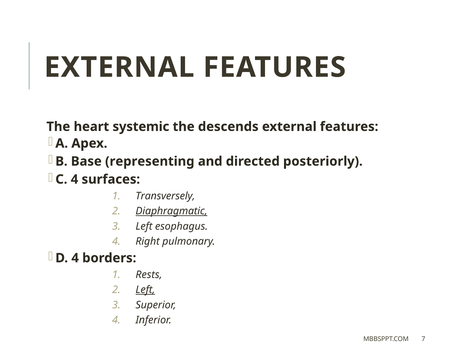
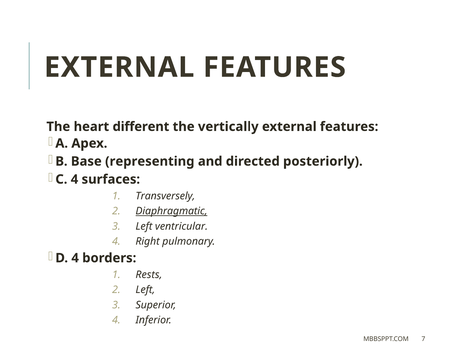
systemic: systemic -> different (141, 127)
descends: descends -> vertically (228, 127)
esophagus: esophagus -> ventricular (181, 226)
Left underline: present -> none (145, 290)
